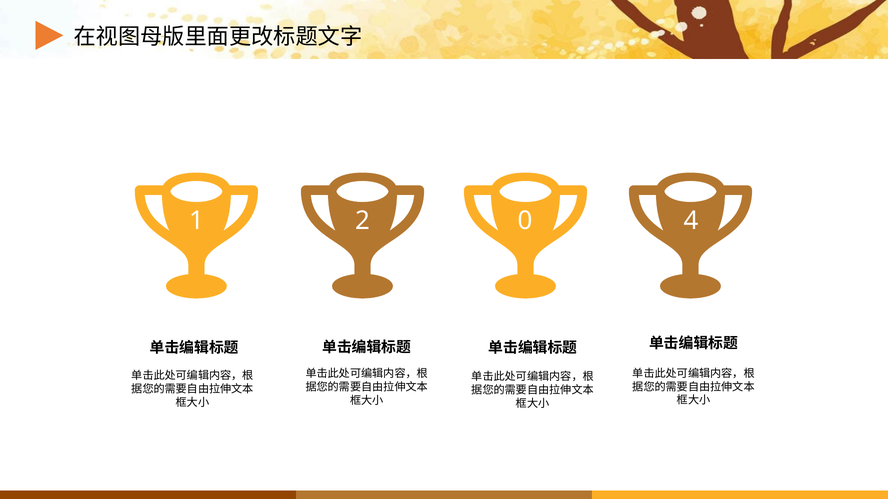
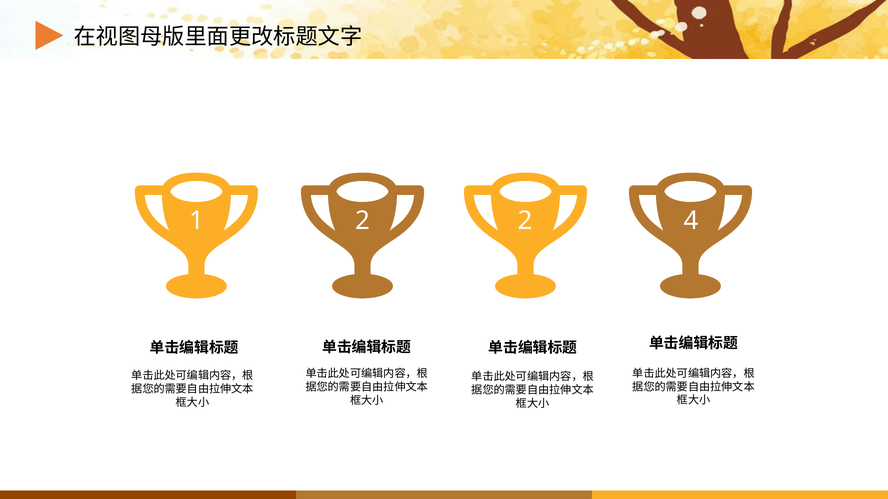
2 0: 0 -> 2 (525, 221)
